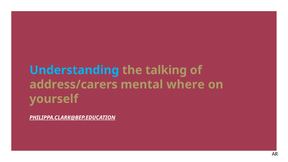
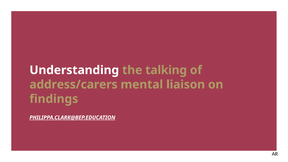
Understanding colour: light blue -> white (74, 70)
where: where -> liaison (186, 85)
yourself: yourself -> findings (54, 99)
